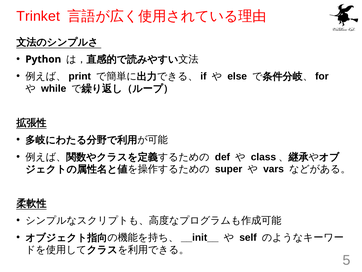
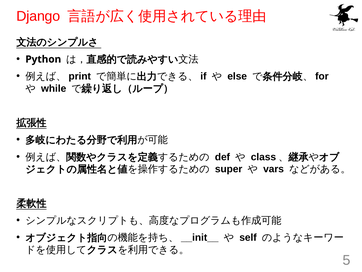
Trinket: Trinket -> Django (38, 16)
